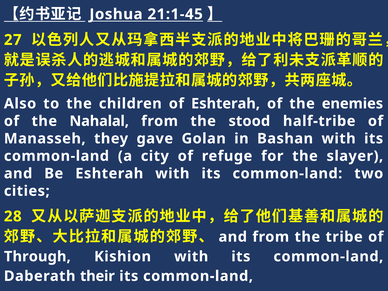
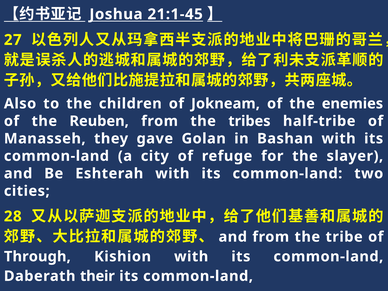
of Eshterah: Eshterah -> Jokneam (225, 104)
Nahalal: Nahalal -> Reuben (99, 121)
stood: stood -> tribes (249, 121)
